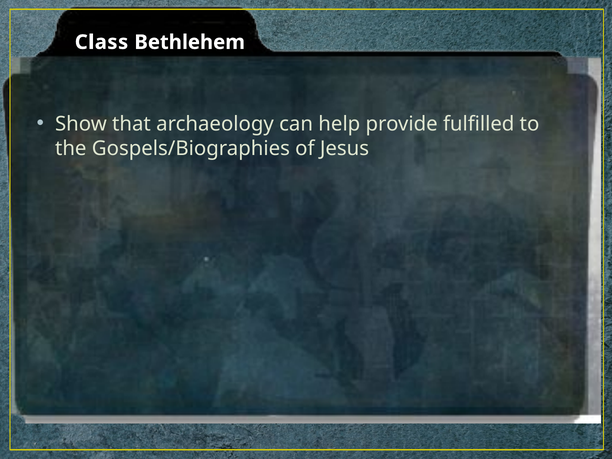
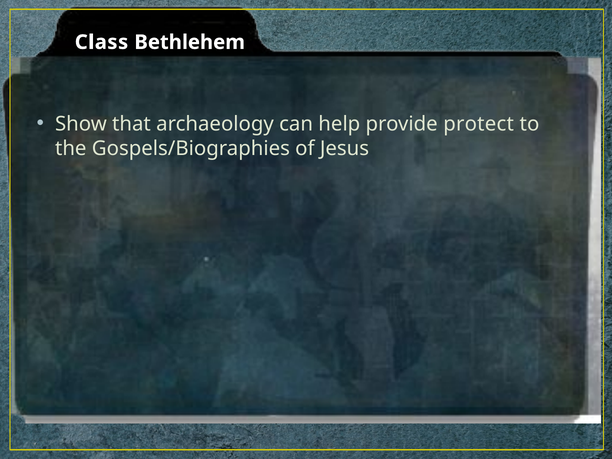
fulfilled: fulfilled -> protect (479, 124)
